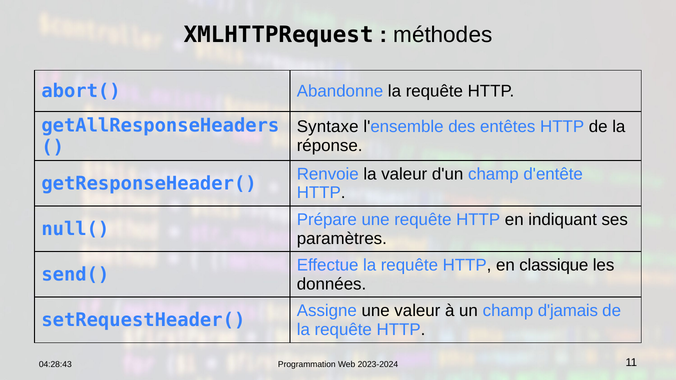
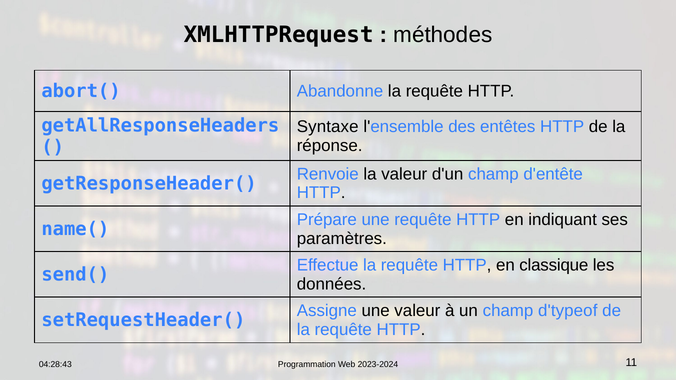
null(: null( -> name( (75, 229)
d'jamais: d'jamais -> d'typeof (568, 311)
